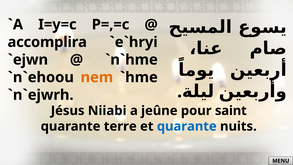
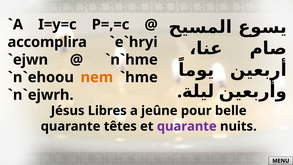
Niiabi: Niiabi -> Libres (107, 111)
saint: saint -> belle (231, 111)
terre: terre -> têtes (120, 126)
quarante colour: blue -> purple (187, 126)
